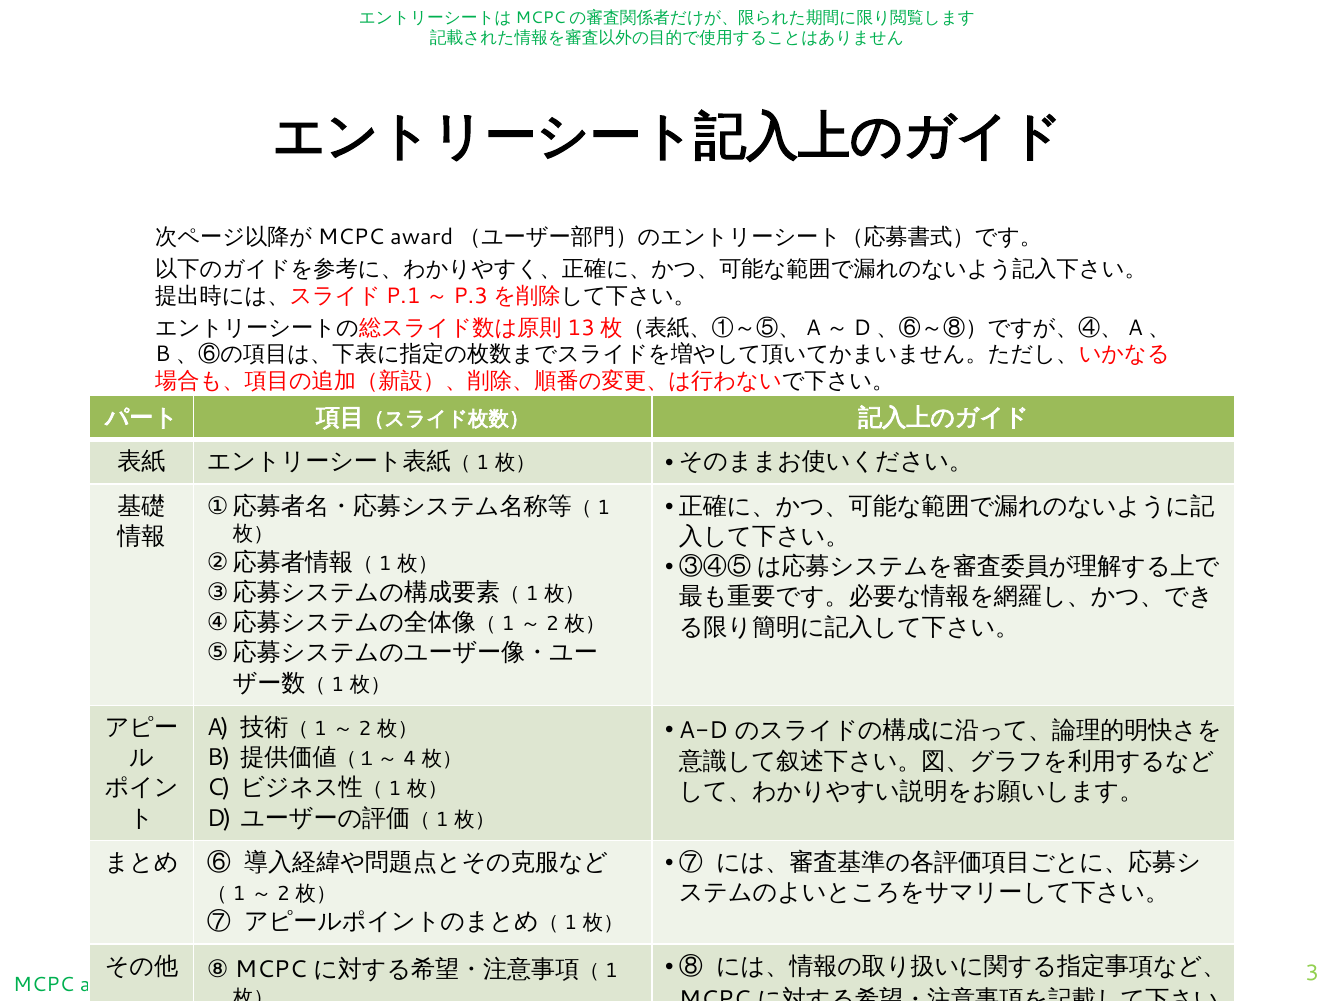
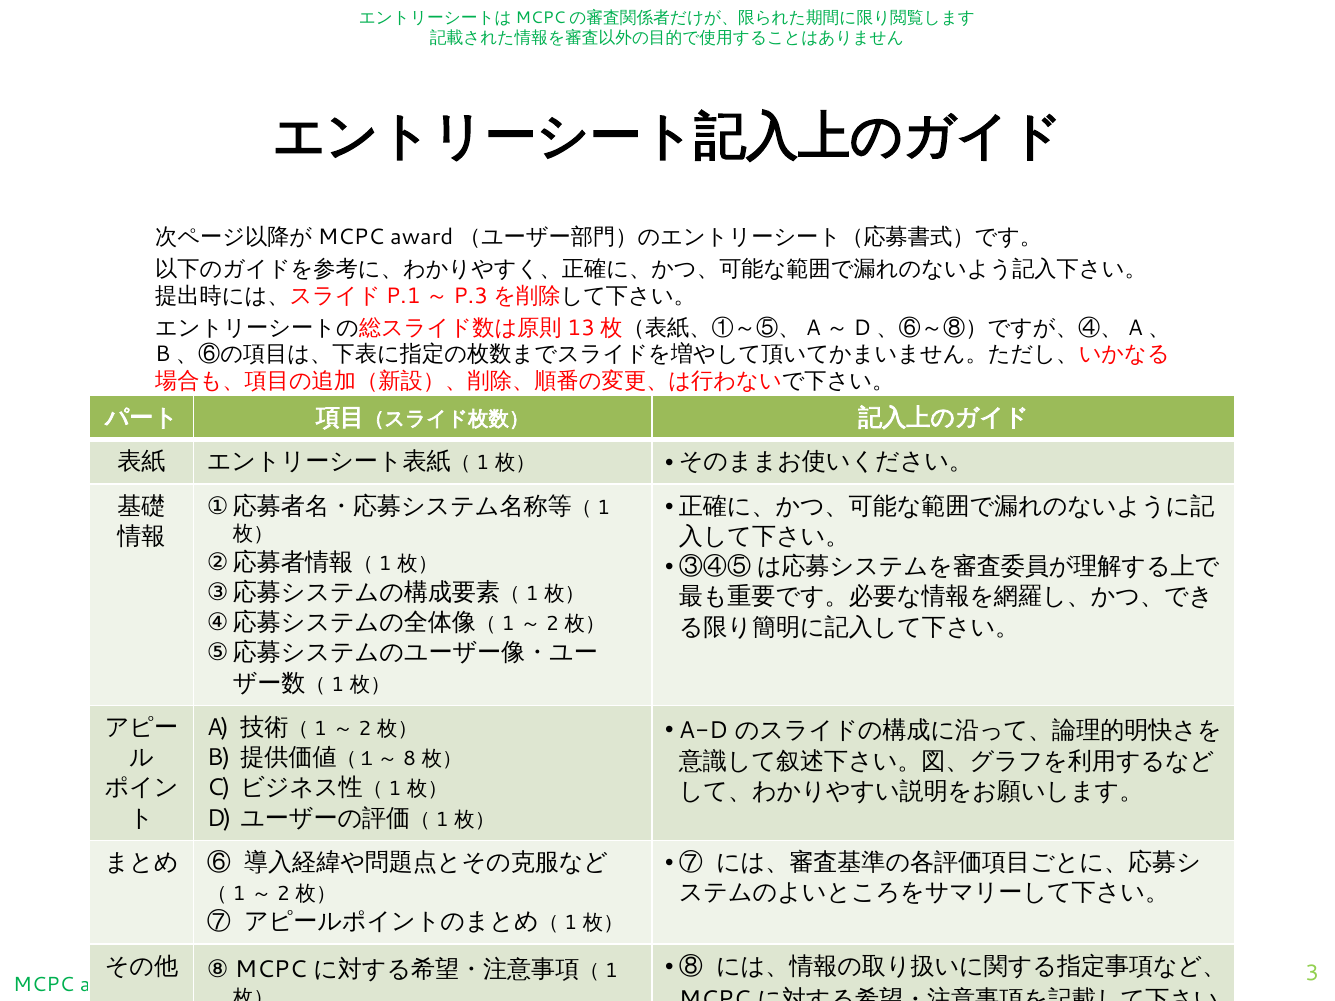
4: 4 -> 8 (409, 759)
